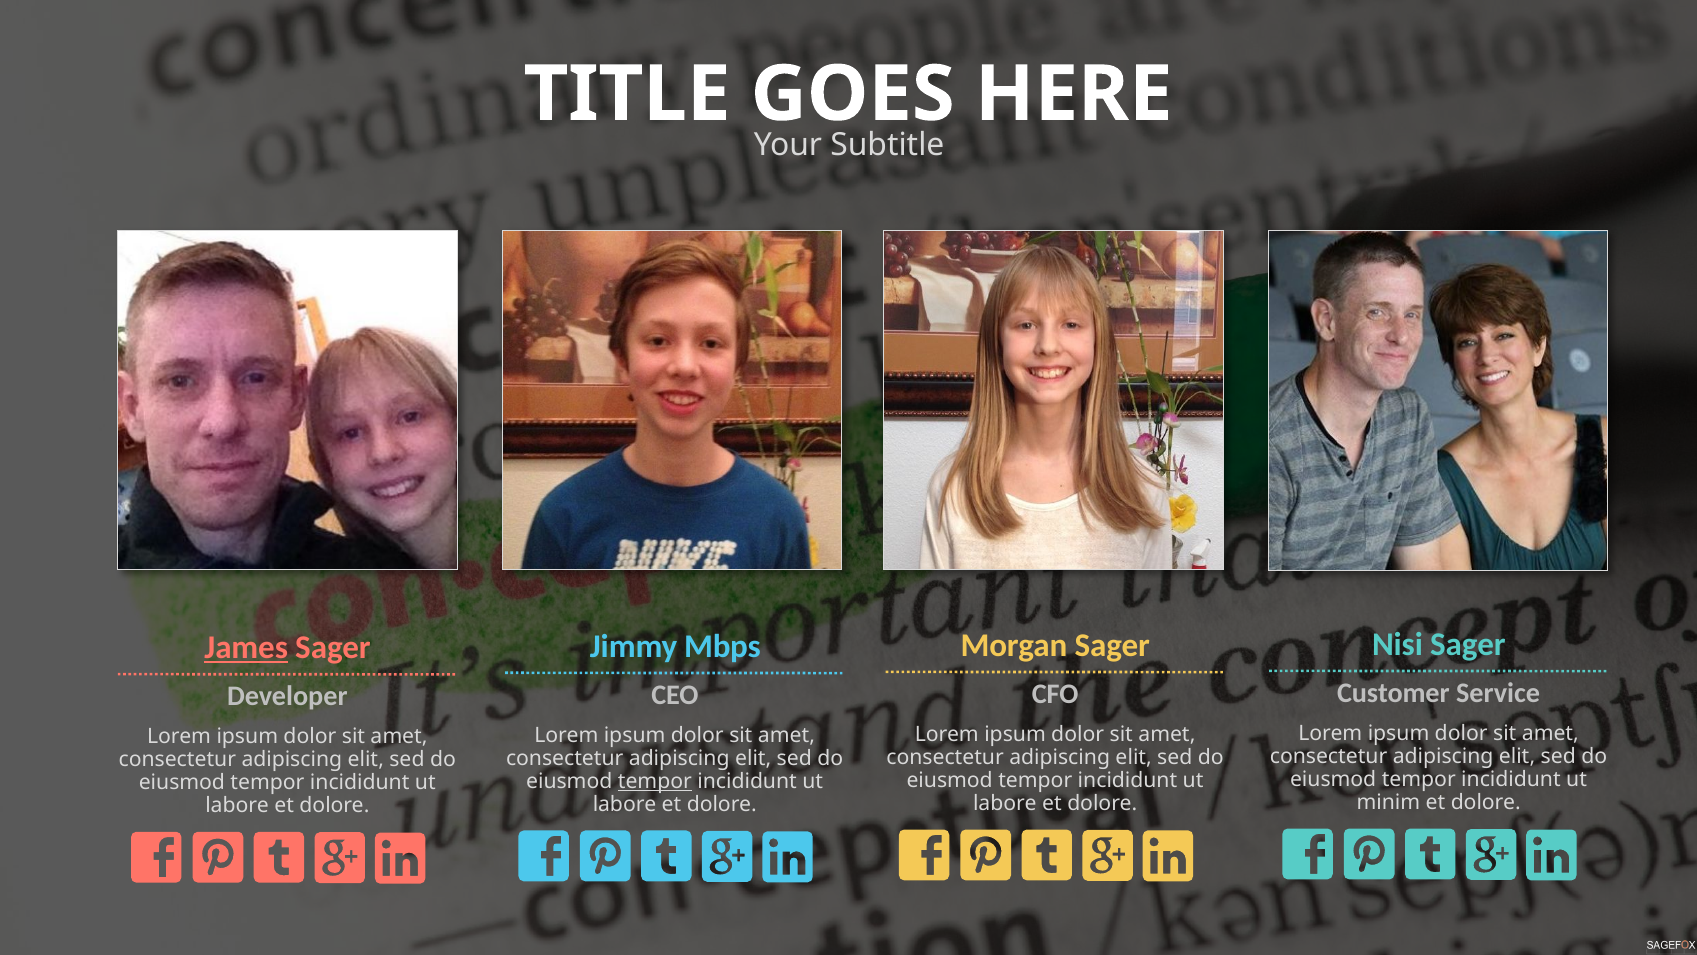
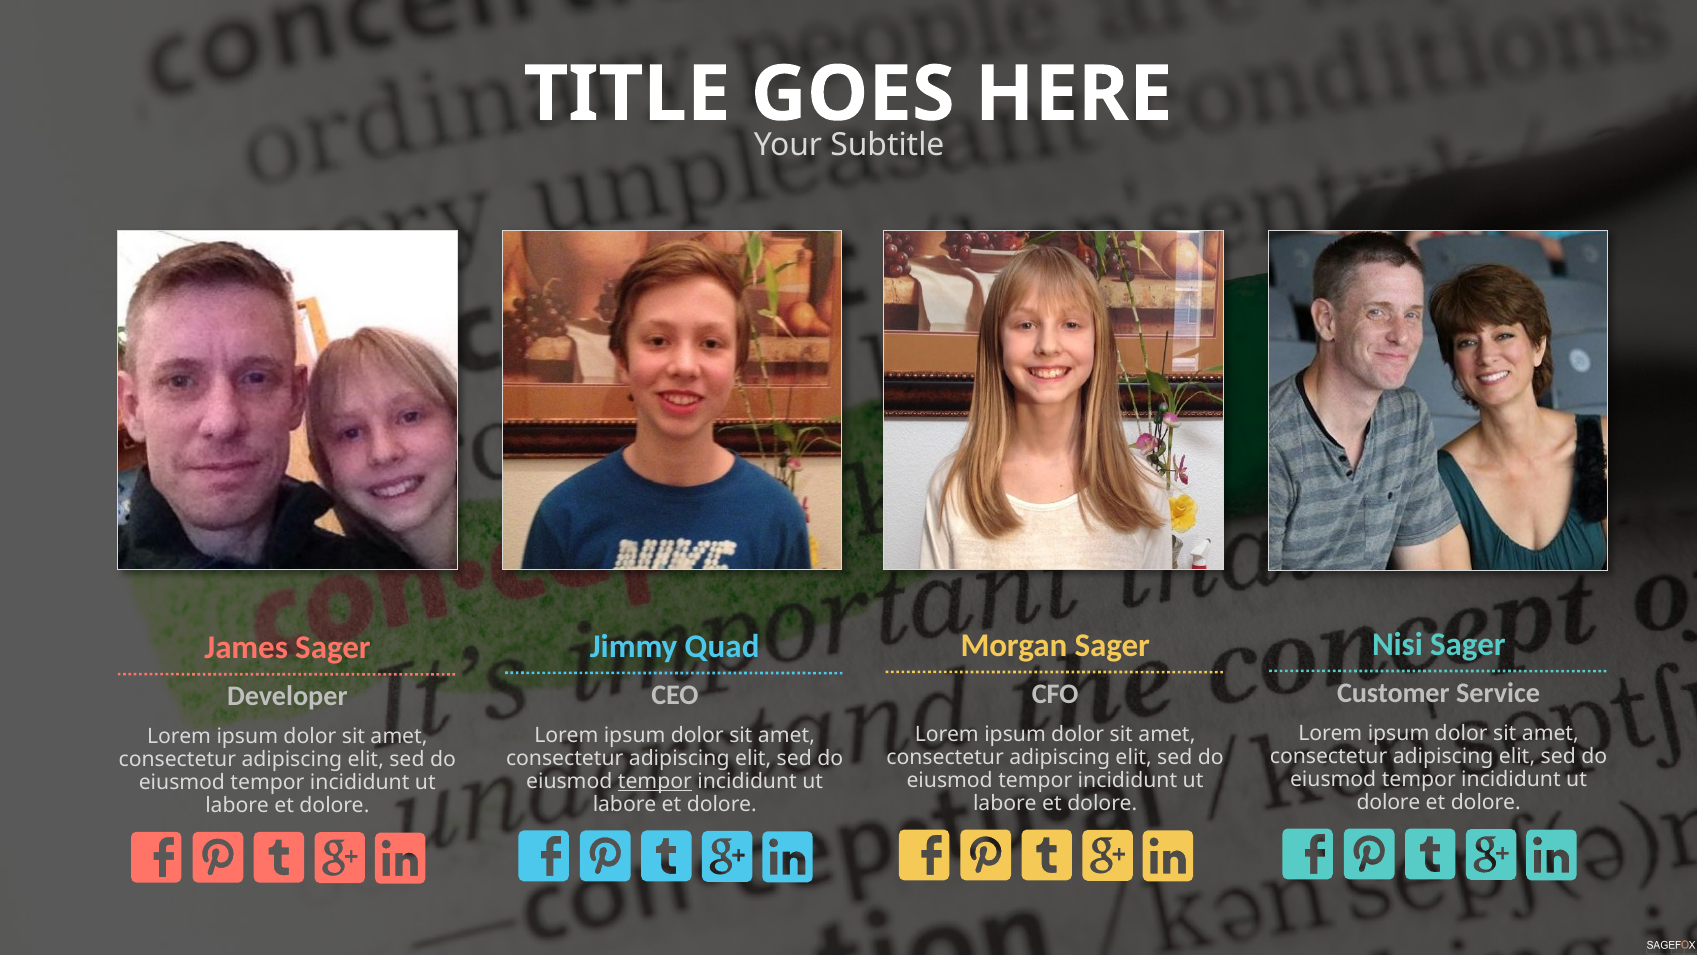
Mbps: Mbps -> Quad (722, 646)
James underline: present -> none (246, 648)
minim: minim -> dolore (1389, 802)
